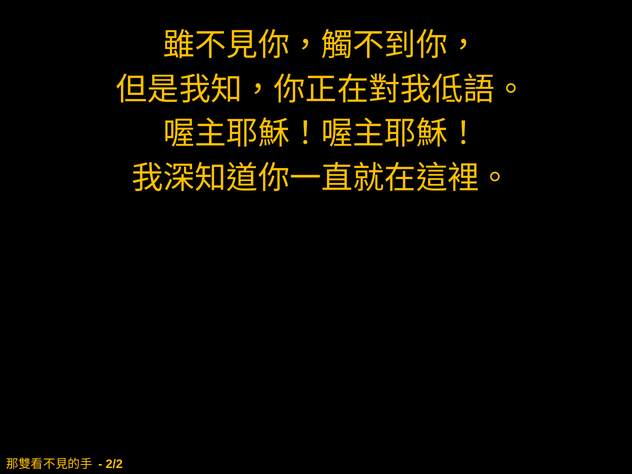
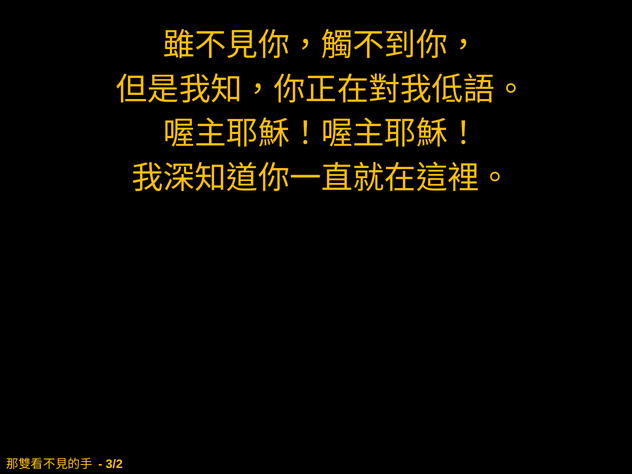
2/2: 2/2 -> 3/2 (114, 464)
